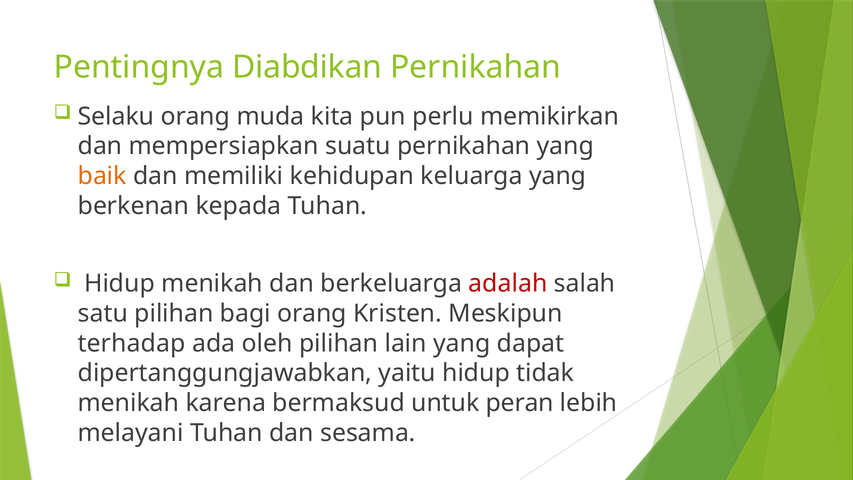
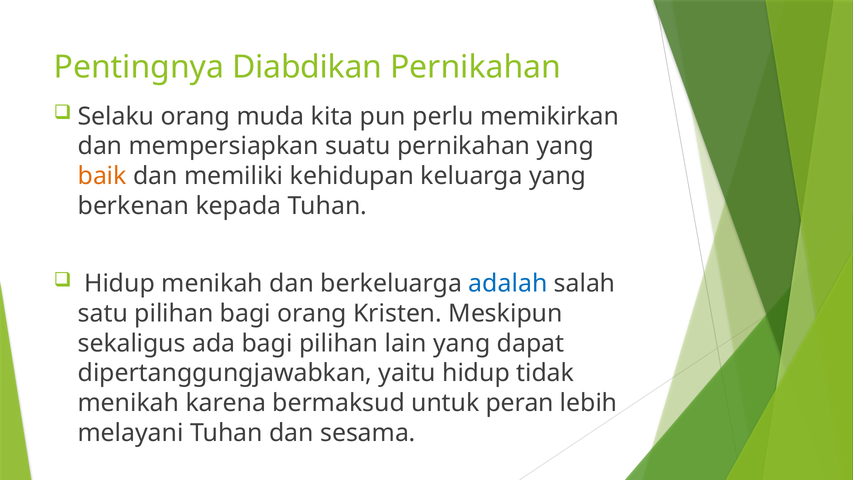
adalah colour: red -> blue (508, 283)
terhadap: terhadap -> sekaligus (132, 343)
ada oleh: oleh -> bagi (267, 343)
